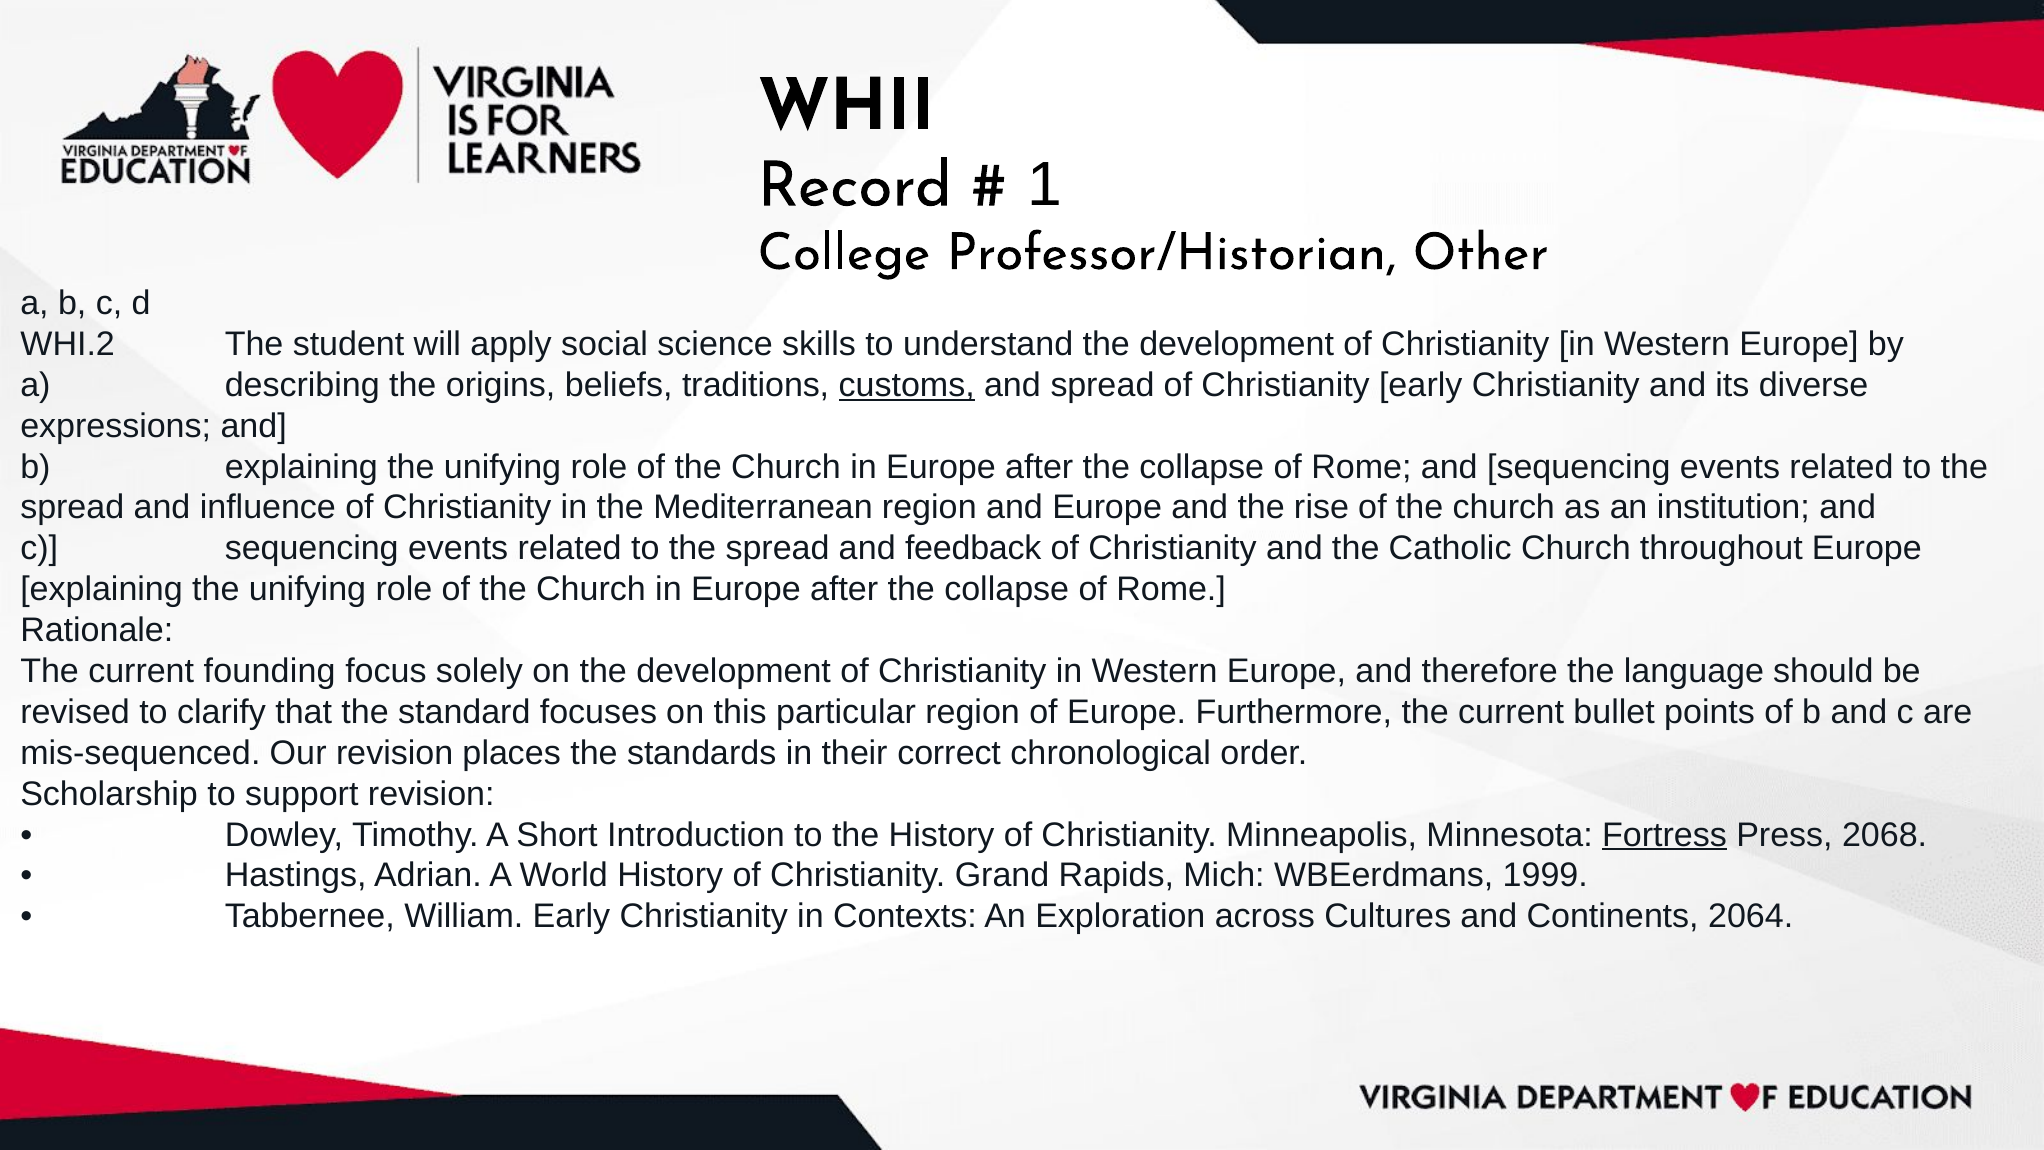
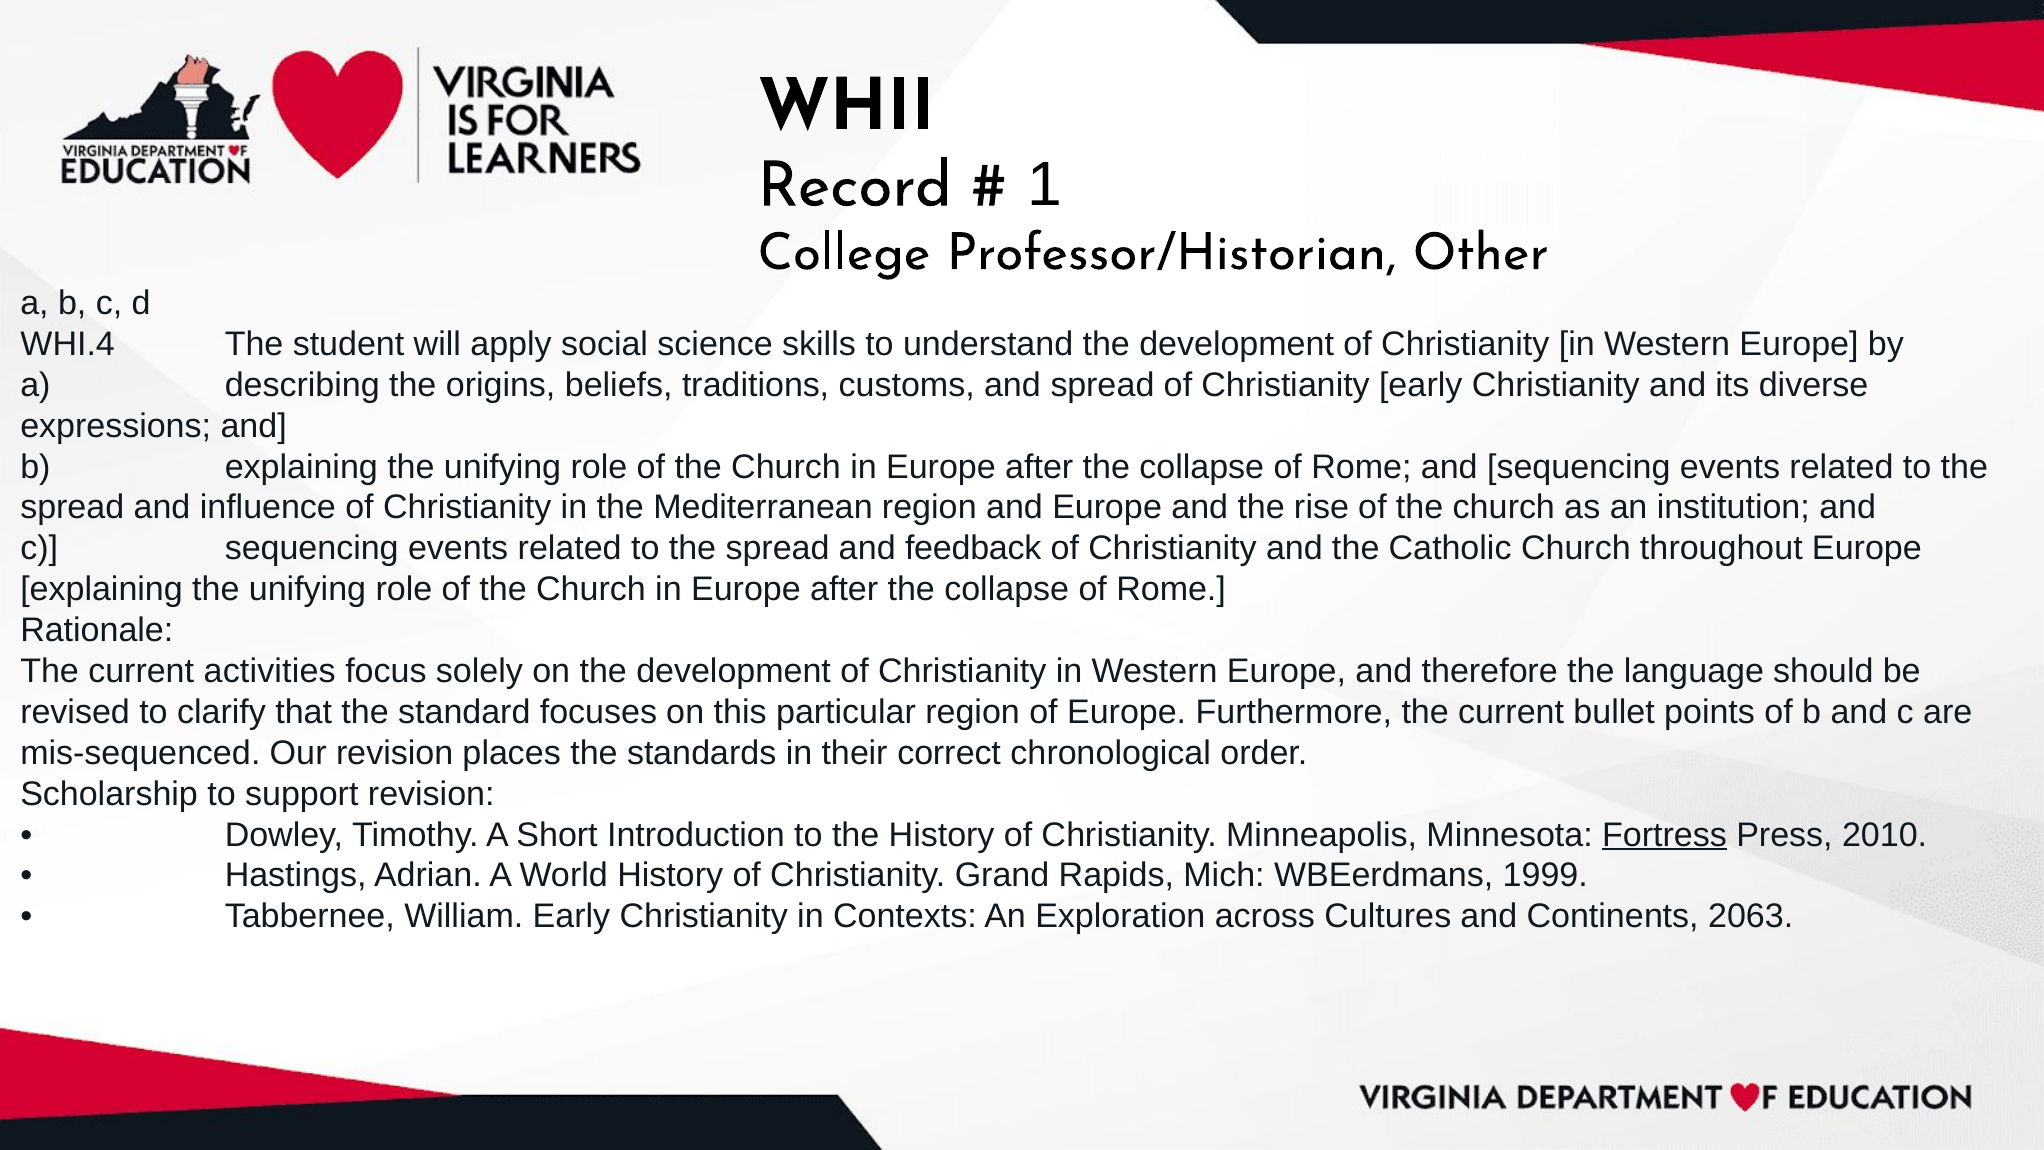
WHI.2: WHI.2 -> WHI.4 (68, 344)
customs underline: present -> none (907, 385)
founding: founding -> activities (270, 671)
2068: 2068 -> 2010 (1885, 835)
2064: 2064 -> 2063 (1751, 916)
